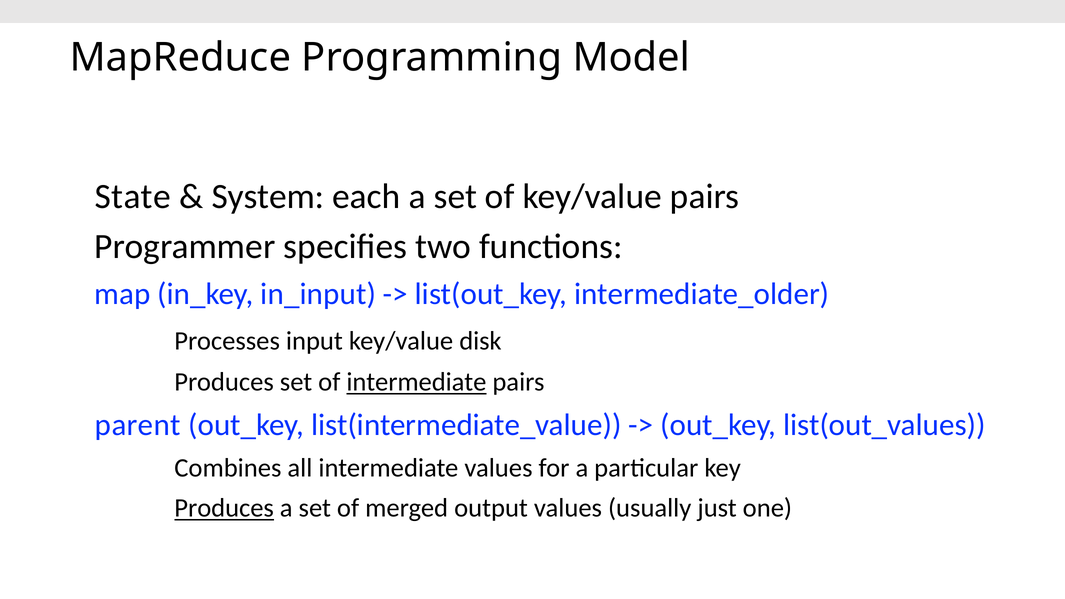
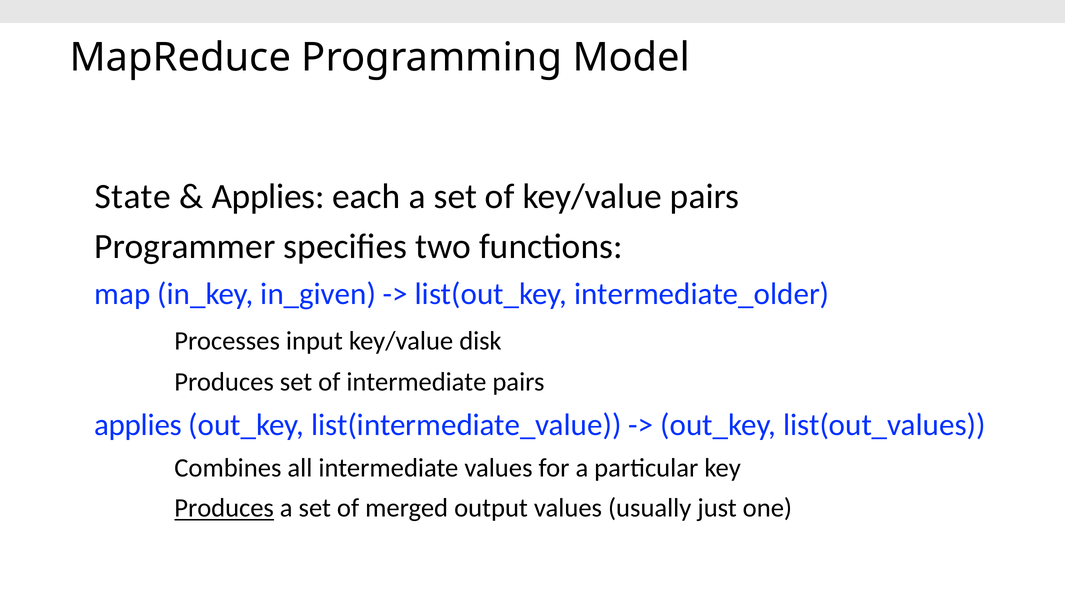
System: System -> Applies (268, 196)
in_input: in_input -> in_given (318, 294)
intermediate underline: present -> none (416, 382)
parent: parent -> applies (138, 425)
